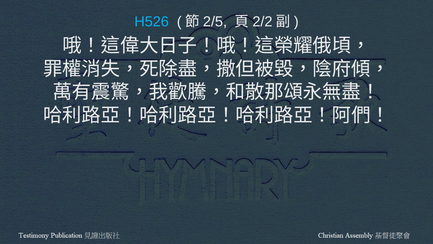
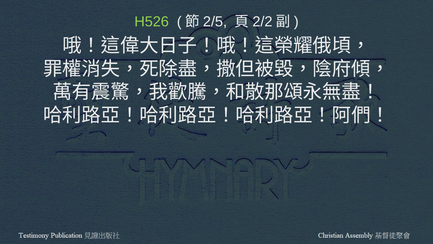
H526 colour: light blue -> light green (152, 22)
